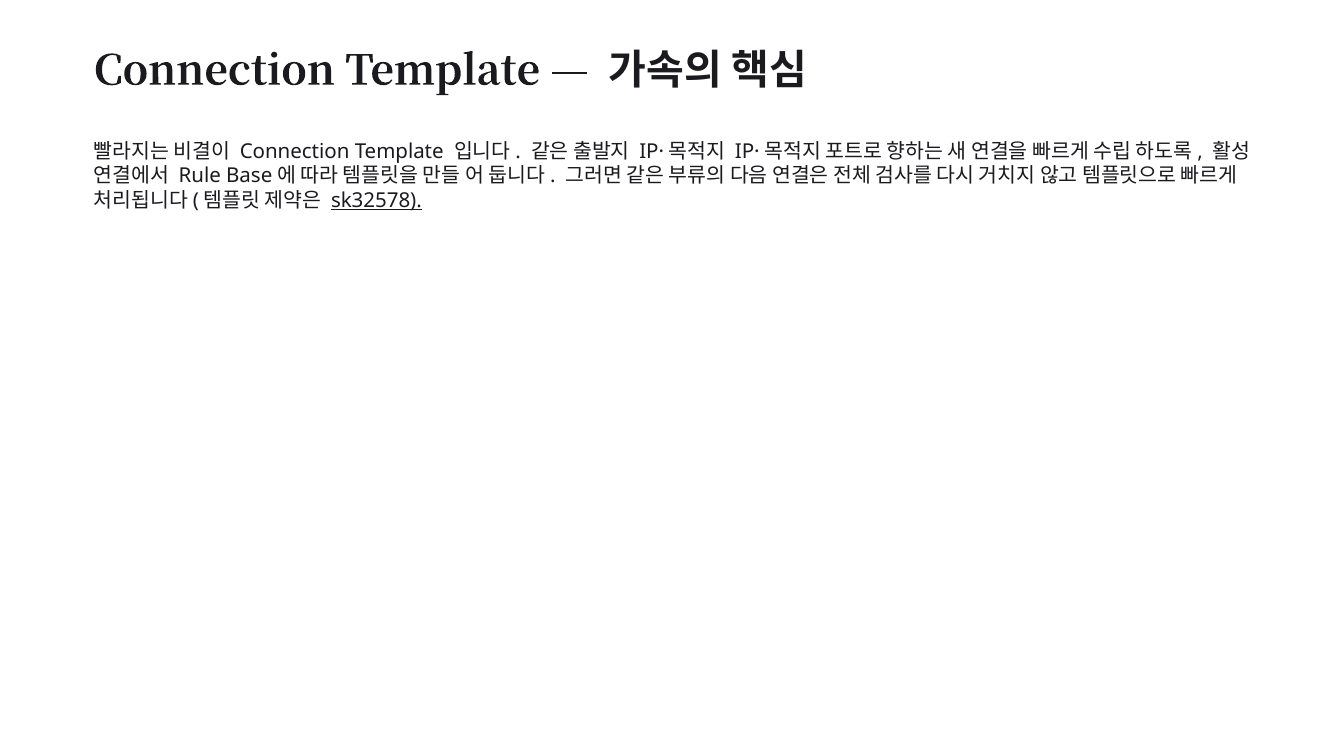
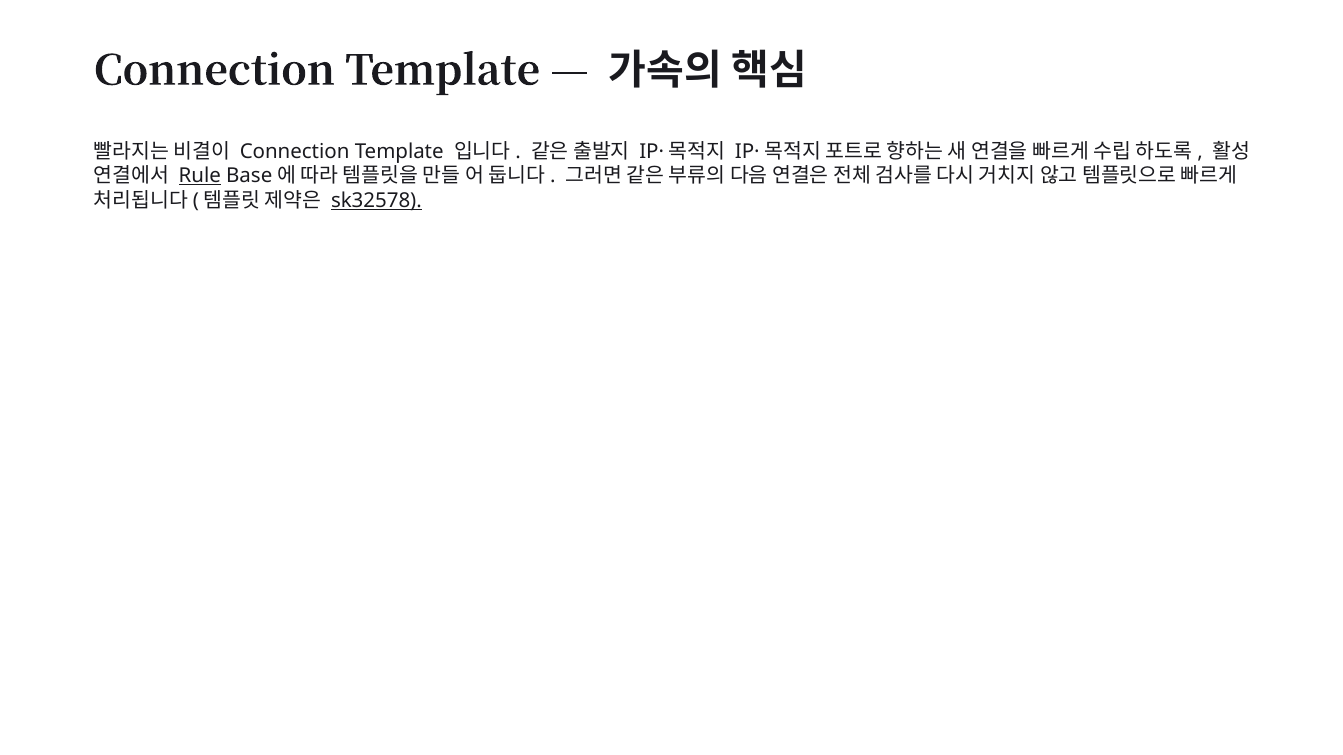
Rule underline: none -> present (200, 176)
